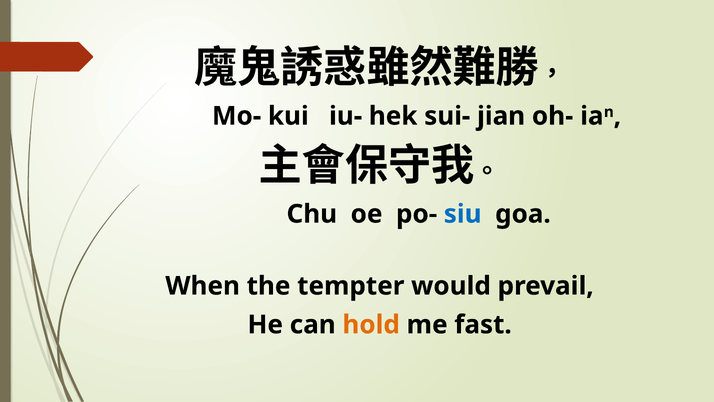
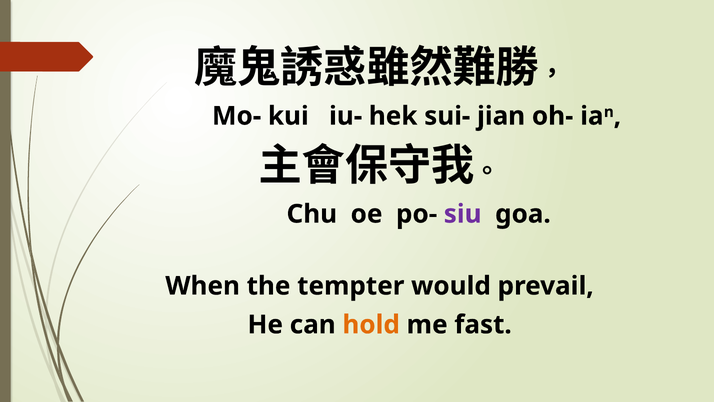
siu colour: blue -> purple (463, 214)
